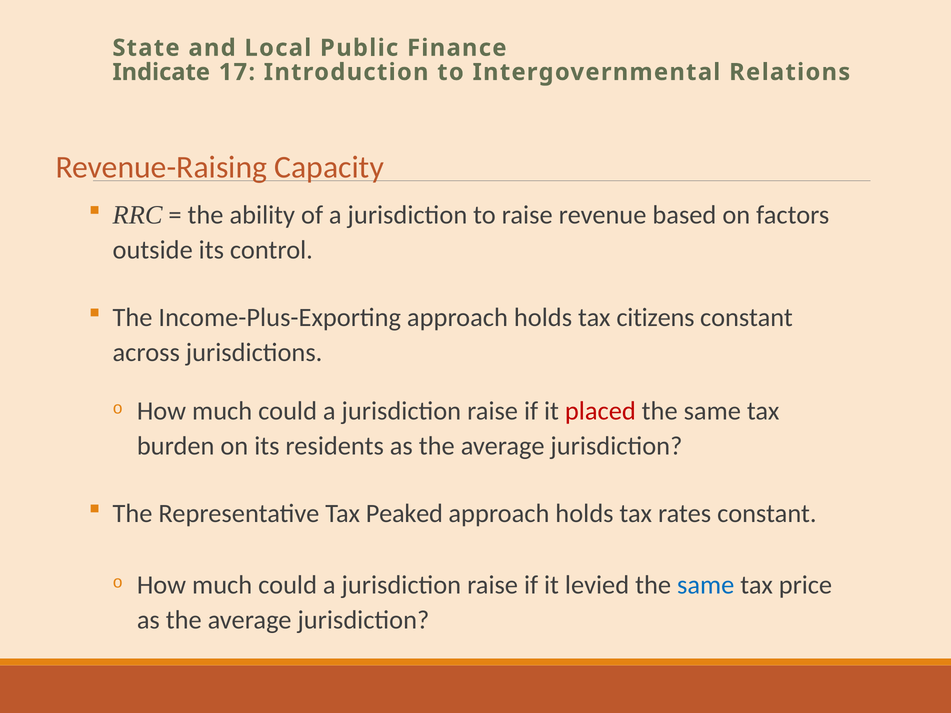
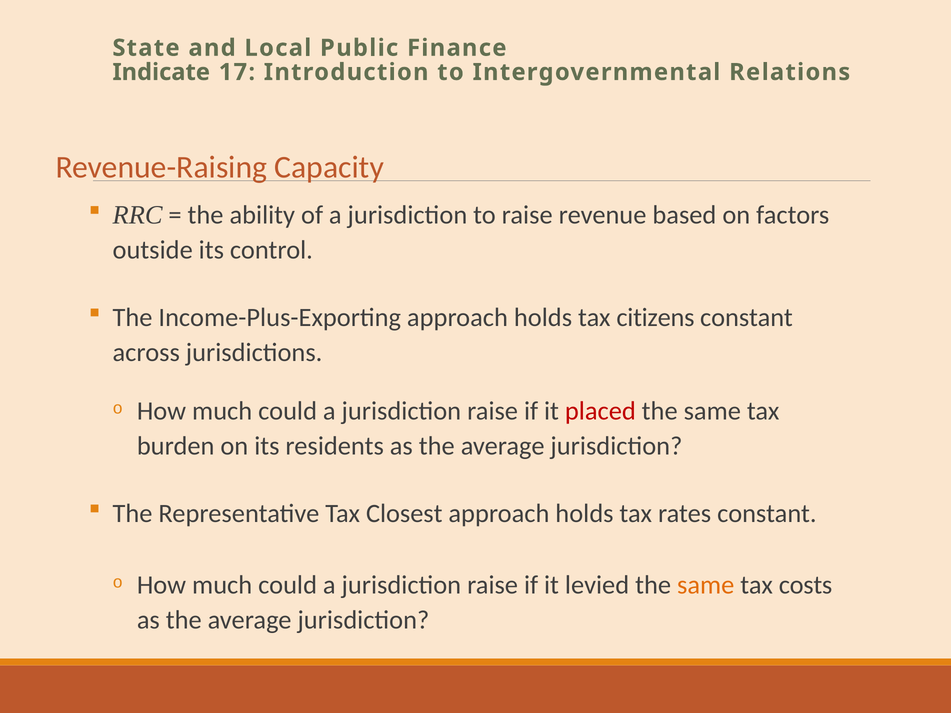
Peaked: Peaked -> Closest (404, 514)
same colour: blue -> orange (706, 585)
price: price -> costs (806, 585)
